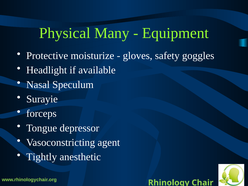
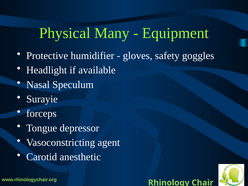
moisturize: moisturize -> humidifier (92, 56)
Tightly: Tightly -> Carotid (42, 157)
